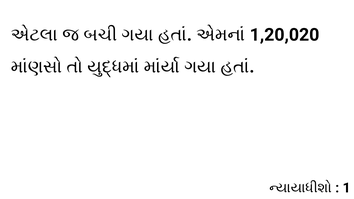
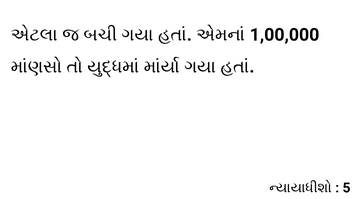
1,20,020: 1,20,020 -> 1,00,000 (285, 35)
1: 1 -> 5 (347, 188)
